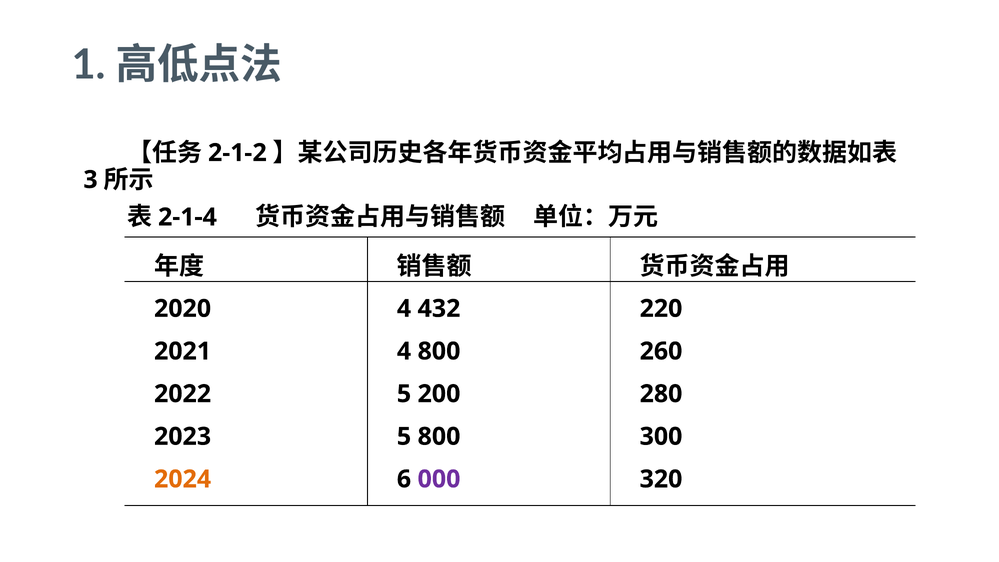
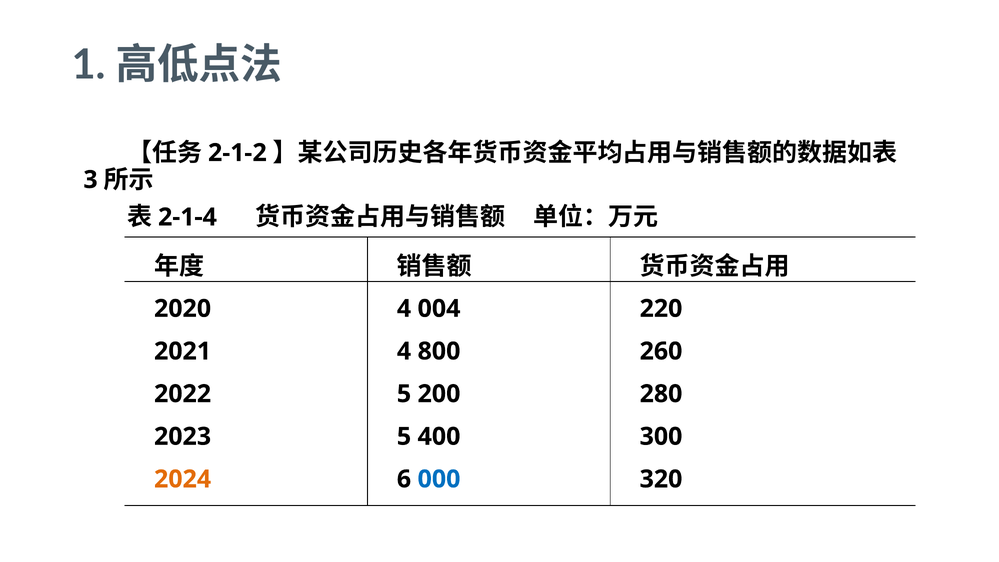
432: 432 -> 004 (439, 309)
5 800: 800 -> 400 (439, 436)
000 colour: purple -> blue (439, 479)
